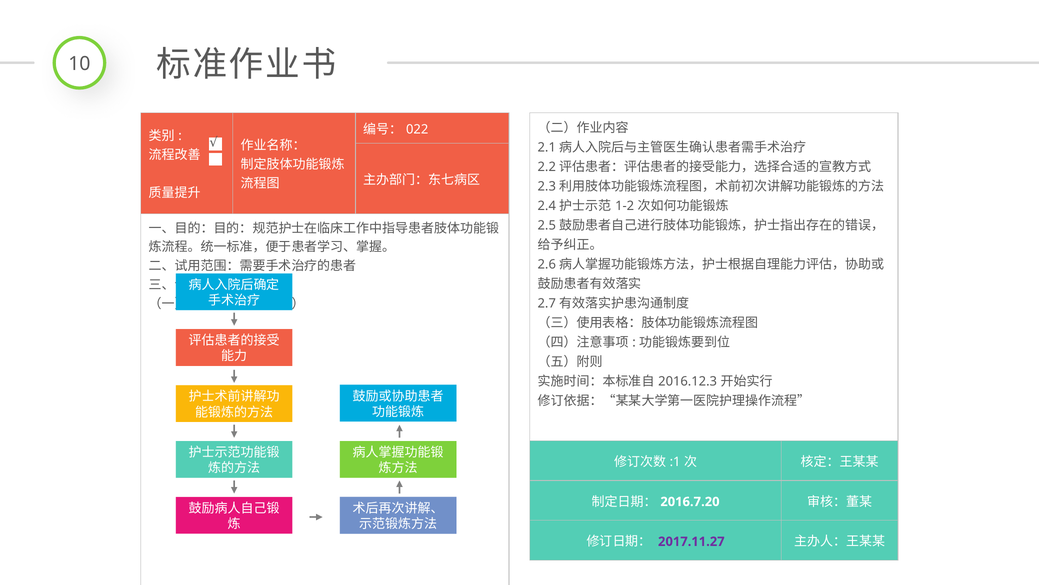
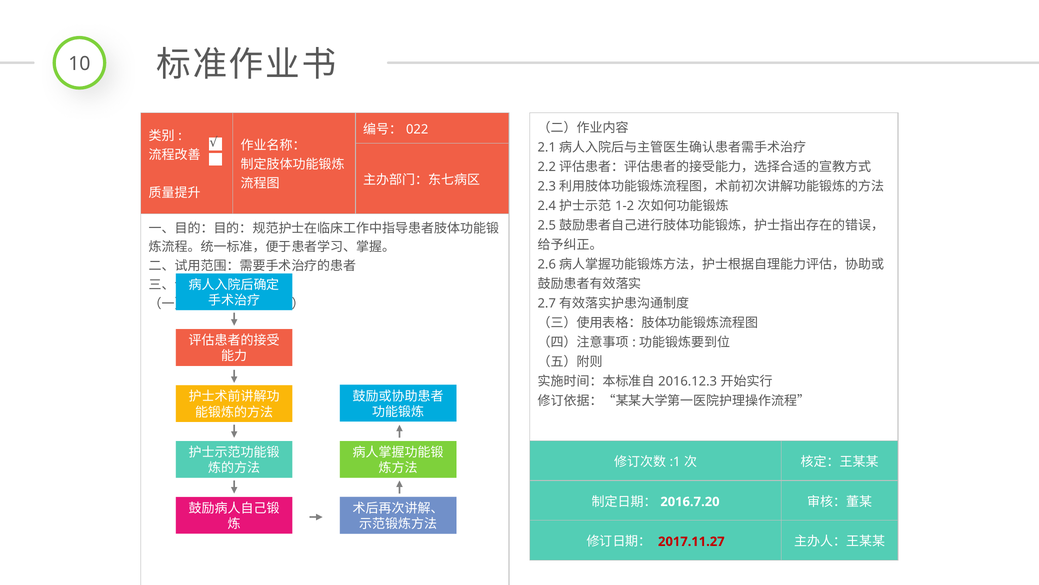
2017.11.27 colour: purple -> red (691, 541)
